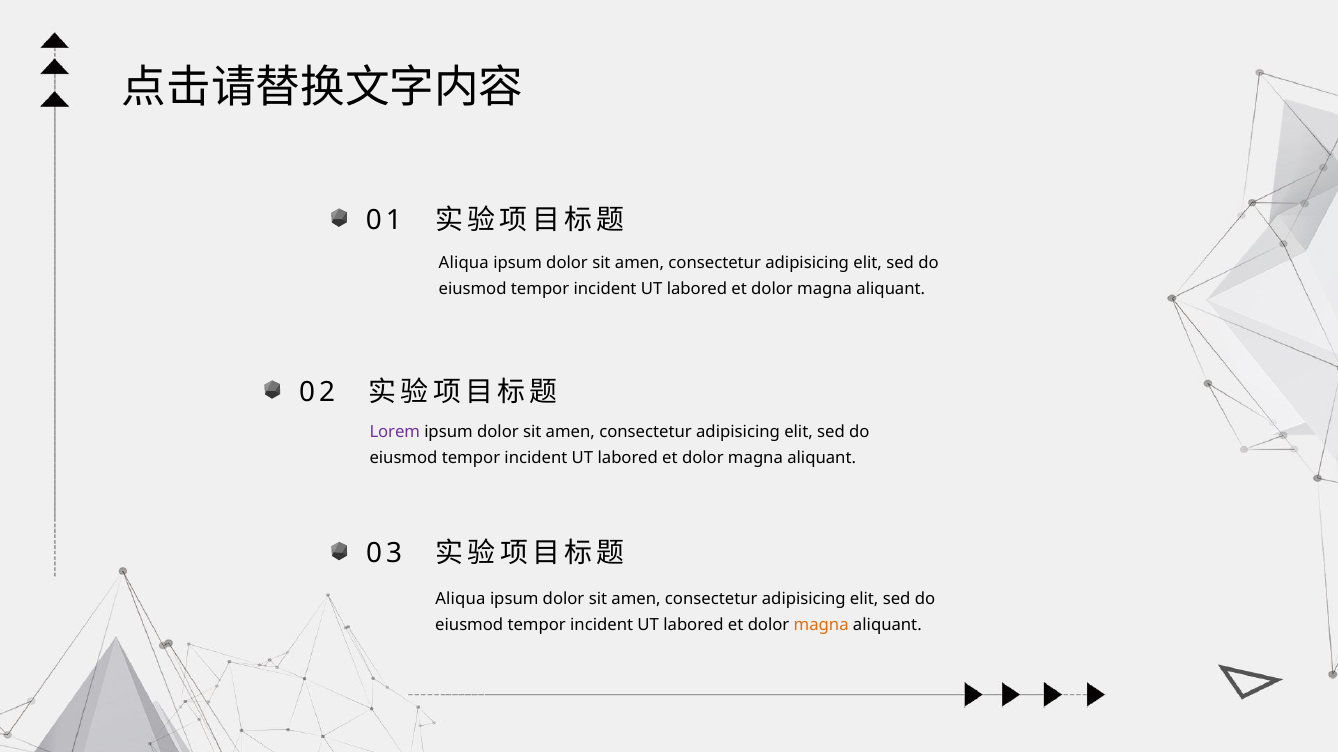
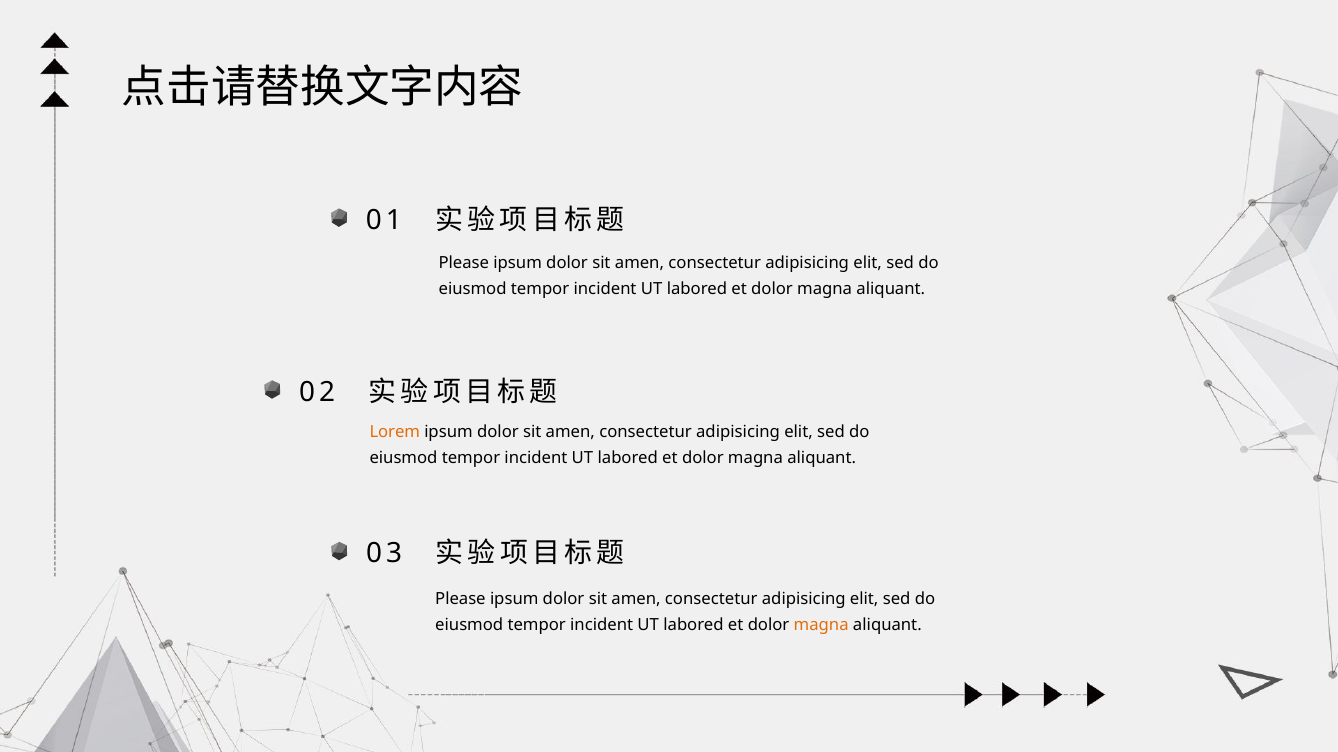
Aliqua: Aliqua -> Please (464, 263)
Lorem colour: purple -> orange (395, 432)
Aliqua: Aliqua -> Please (460, 600)
